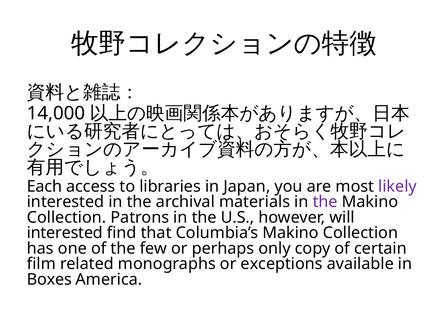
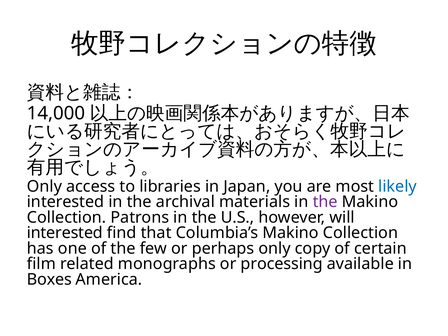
Each: Each -> Only (44, 186)
likely colour: purple -> blue (398, 186)
exceptions: exceptions -> processing (282, 264)
